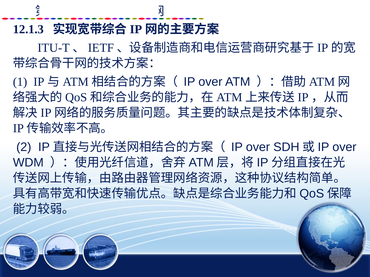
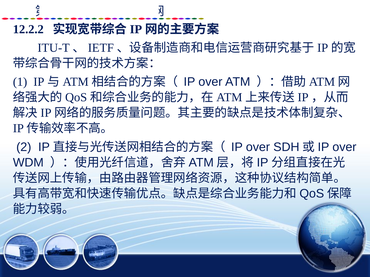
12.1.3: 12.1.3 -> 12.2.2 (28, 29)
